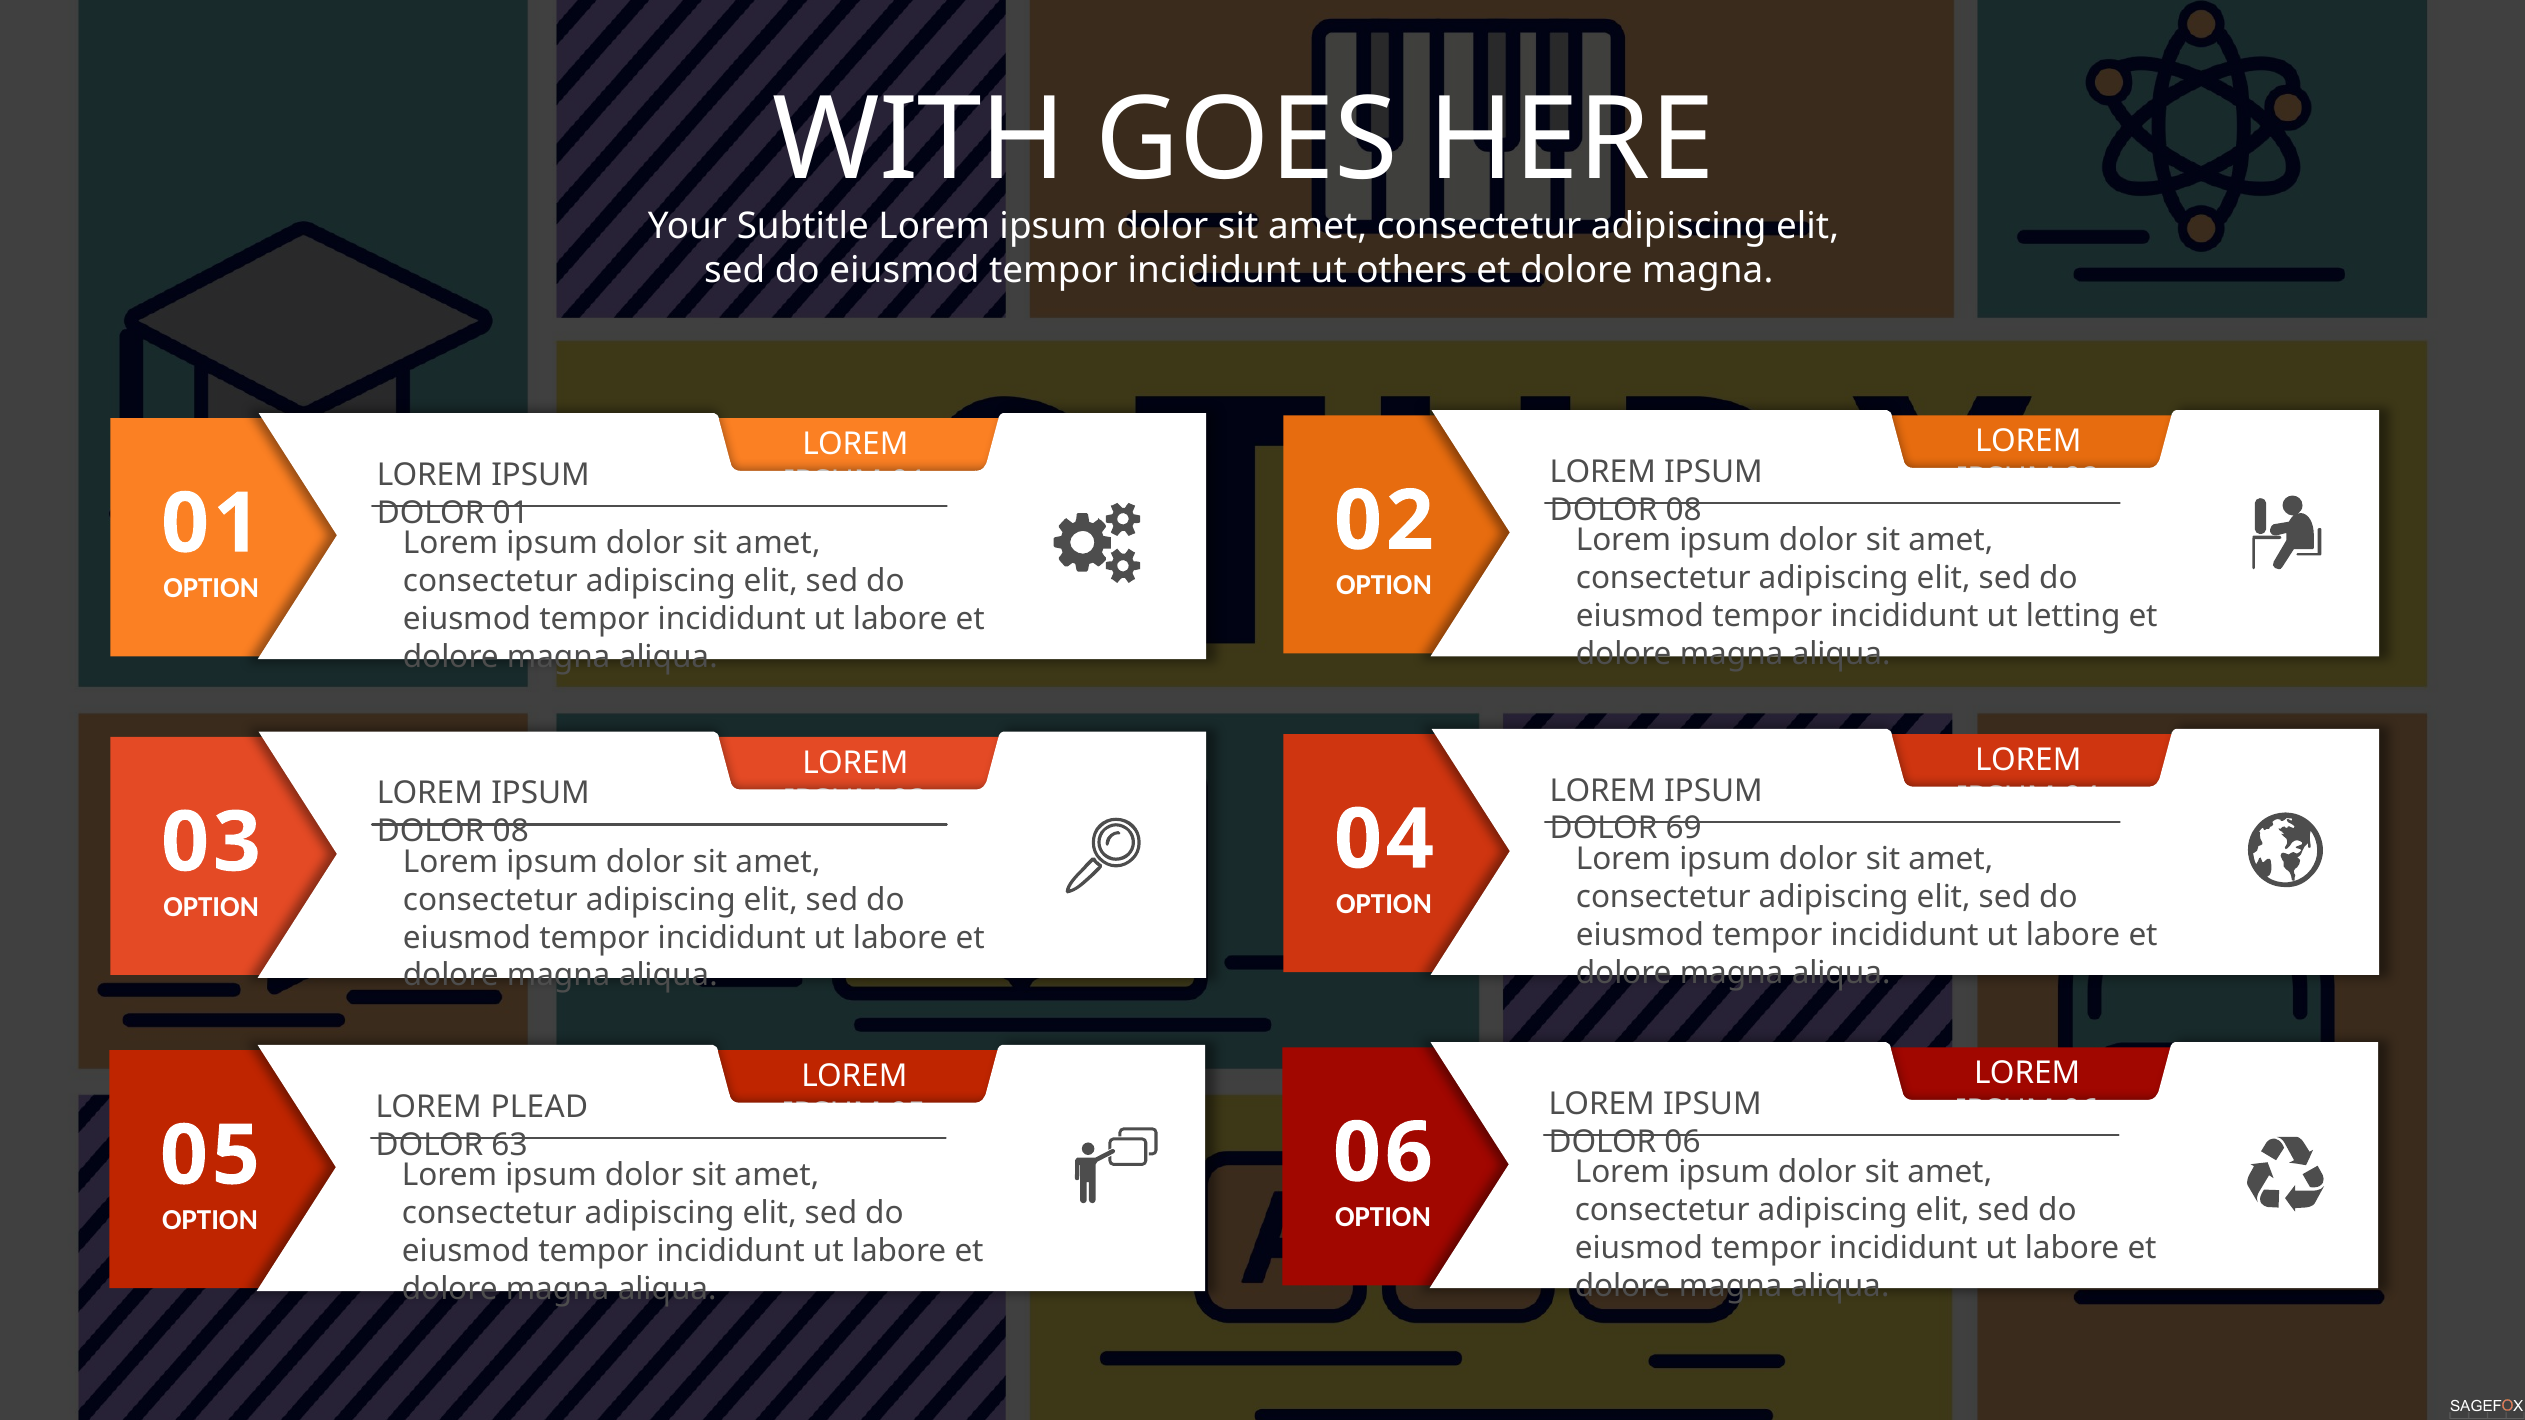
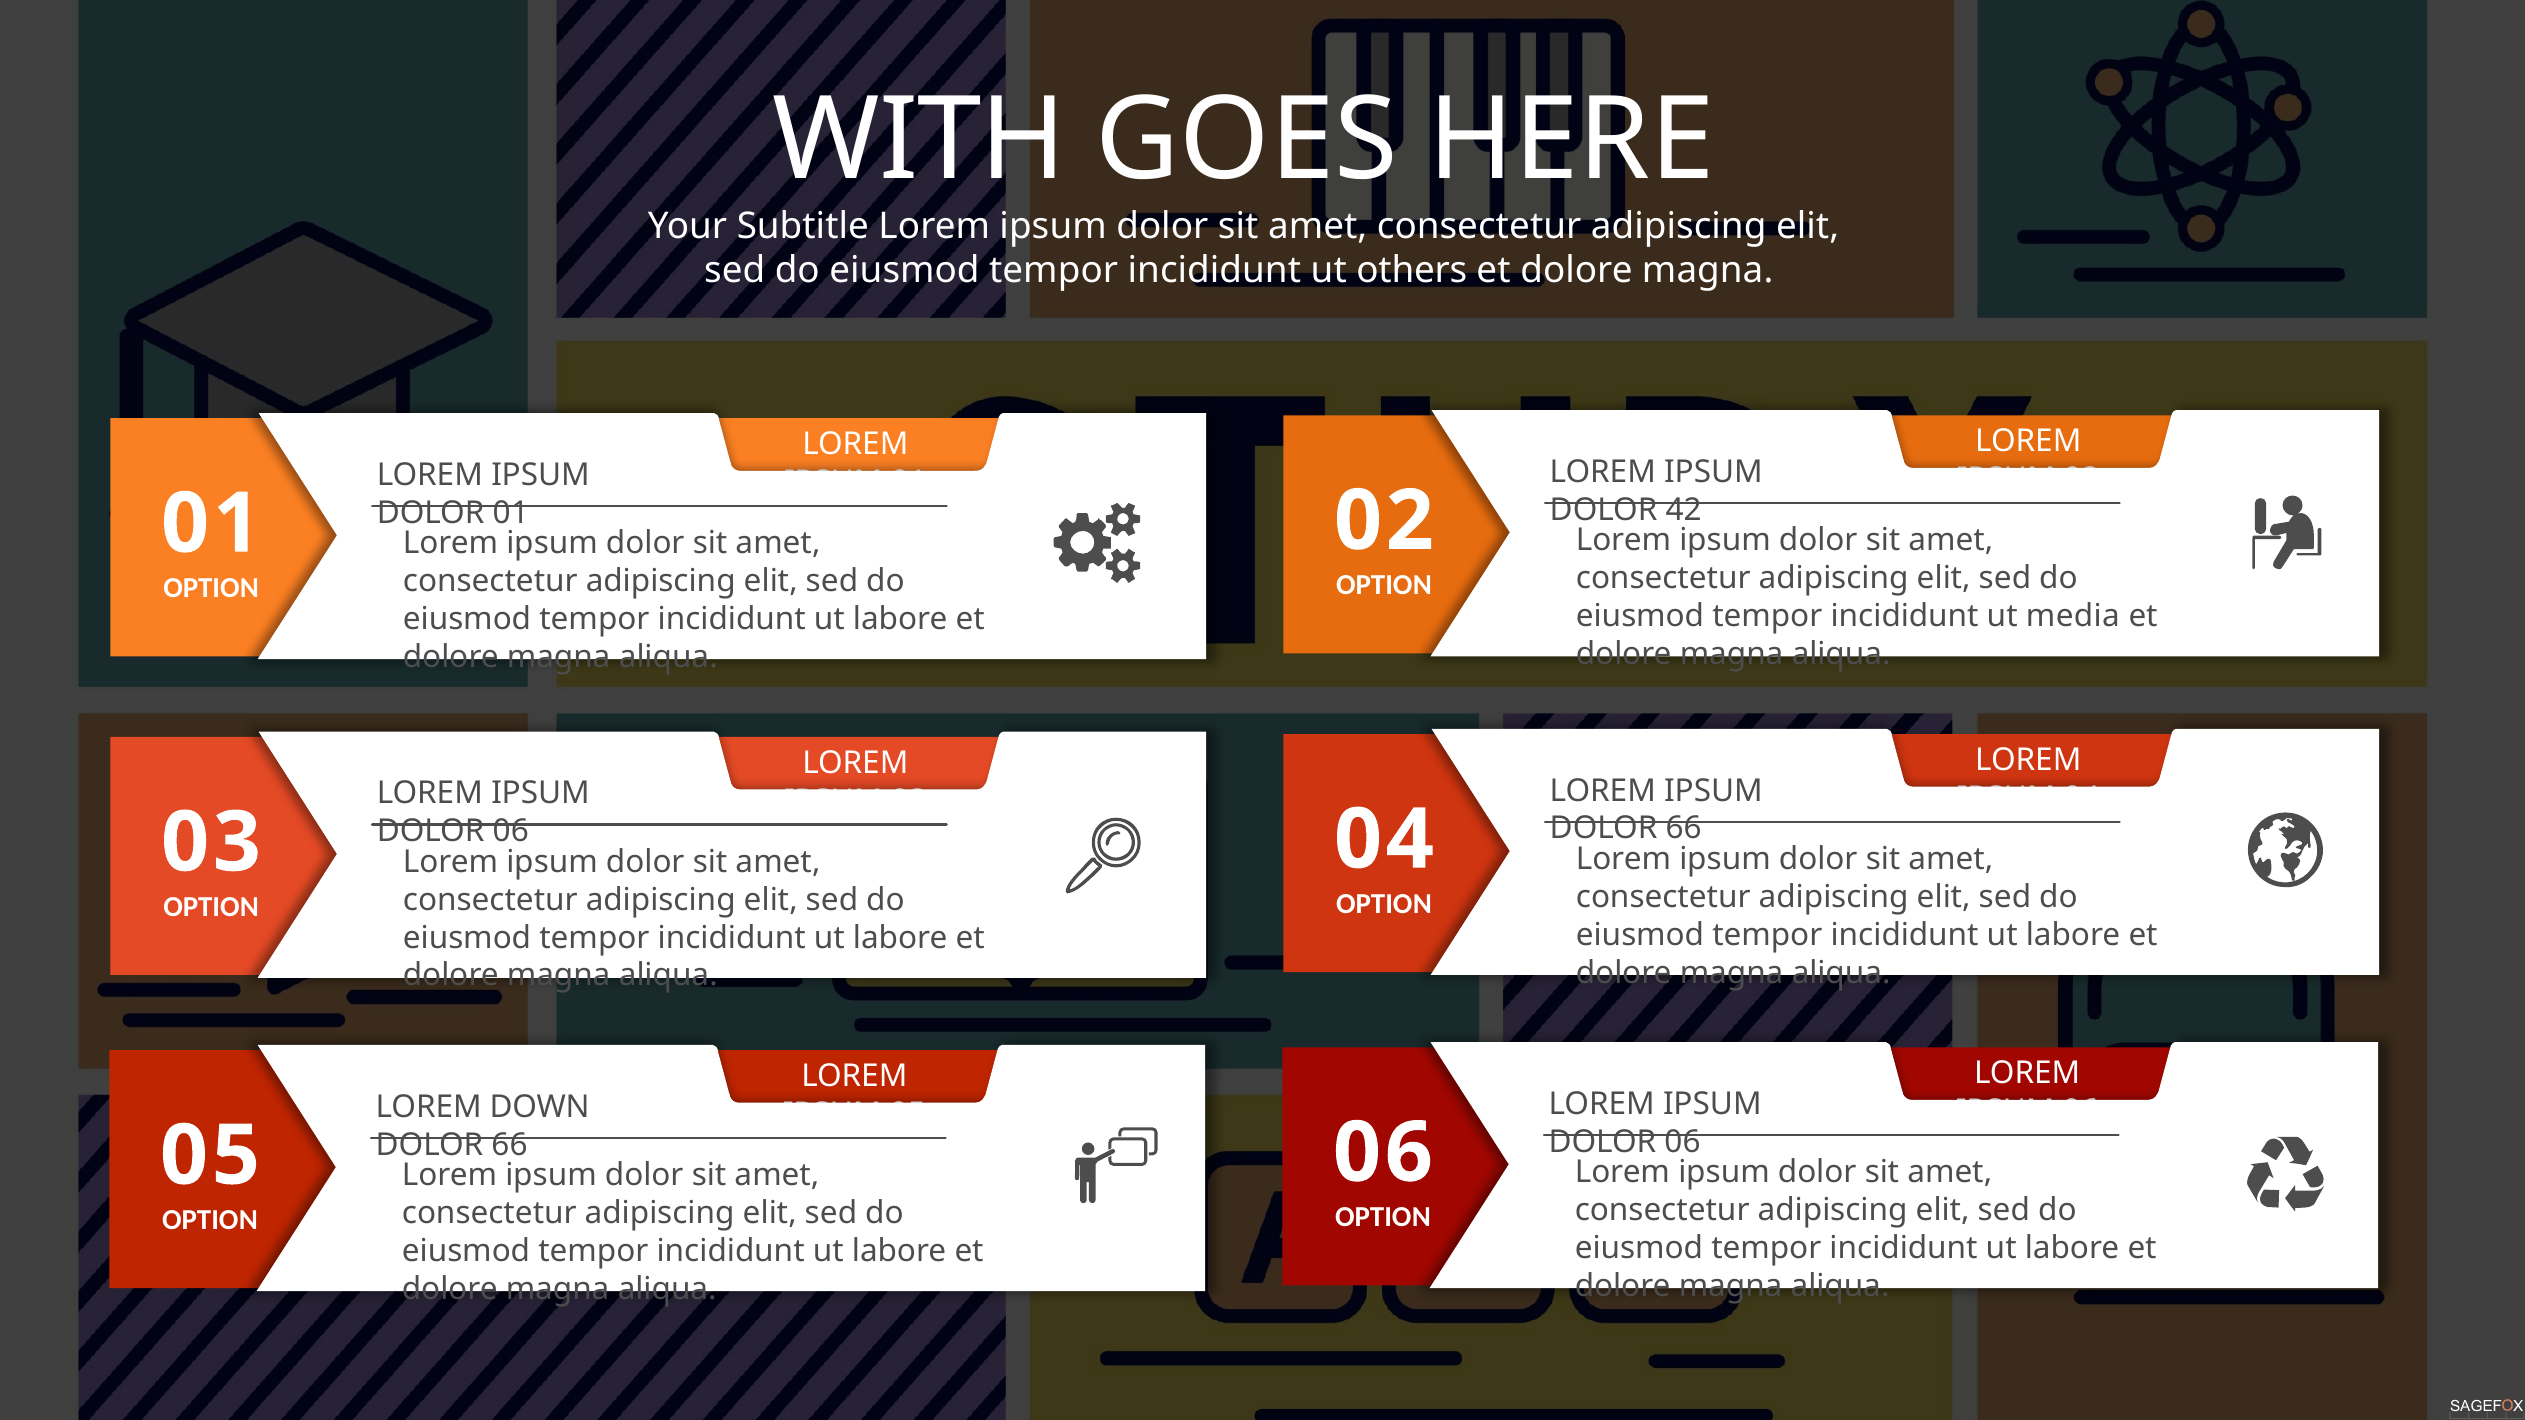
08: 08 -> 42 (1684, 510)
letting: letting -> media (2073, 616)
69: 69 -> 66 (1684, 829)
08: 08 -> 06 (511, 832)
PLEAD: PLEAD -> DOWN (540, 1107)
63: 63 -> 66 (510, 1145)
